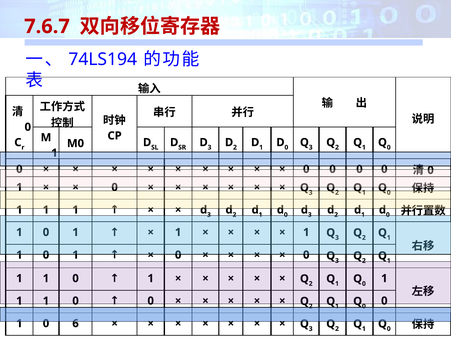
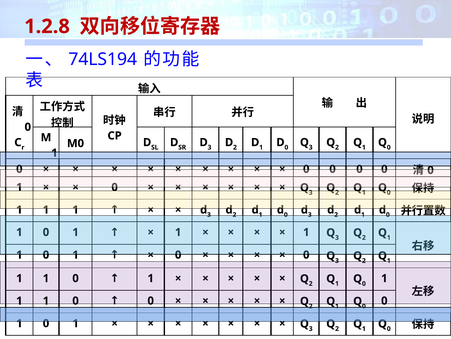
7.6.7: 7.6.7 -> 1.2.8 (47, 26)
6: 6 -> 1 (76, 323)
